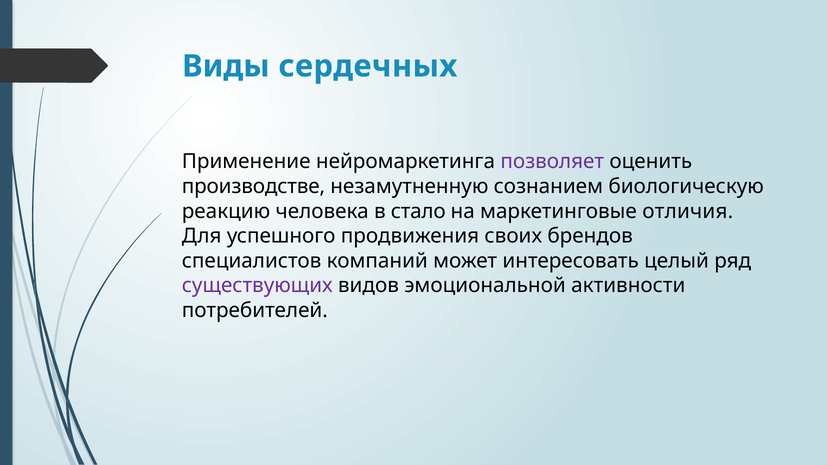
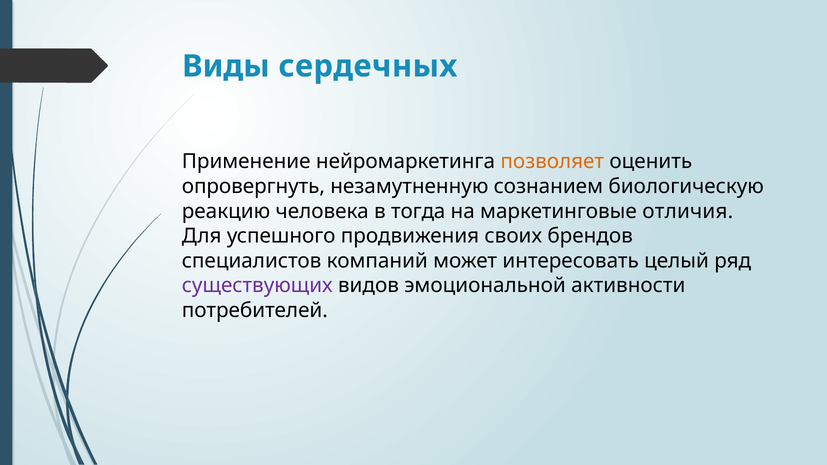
позволяет colour: purple -> orange (552, 162)
производстве: производстве -> опровергнуть (253, 187)
стало: стало -> тогда (418, 211)
